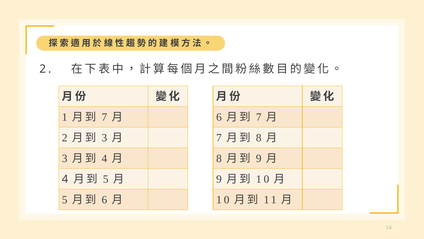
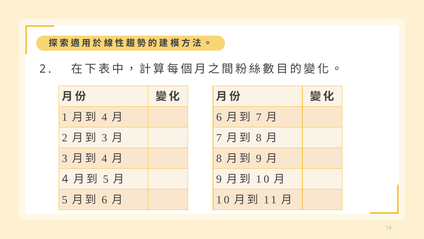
7: 7 -> 4 (104, 117)
